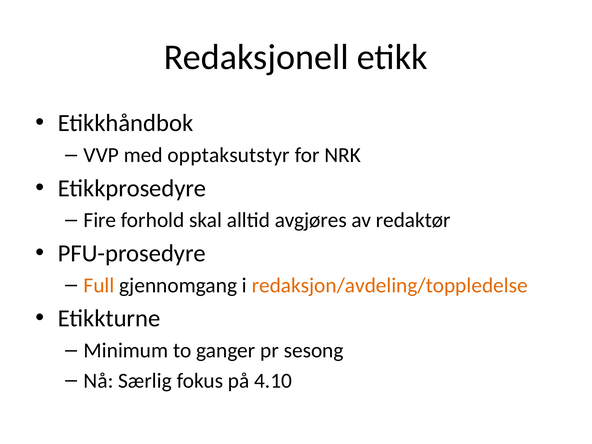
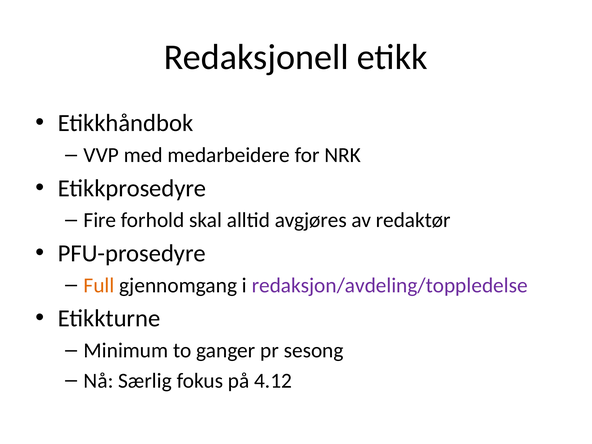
opptaksutstyr: opptaksutstyr -> medarbeidere (229, 155)
redaksjon/avdeling/toppledelse colour: orange -> purple (390, 285)
4.10: 4.10 -> 4.12 (273, 381)
